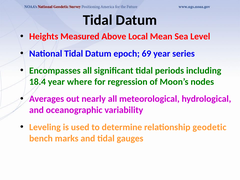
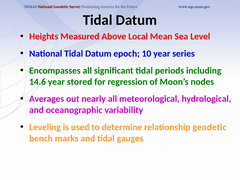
69: 69 -> 10 (146, 54)
18.4: 18.4 -> 14.6 (38, 82)
where: where -> stored (80, 82)
